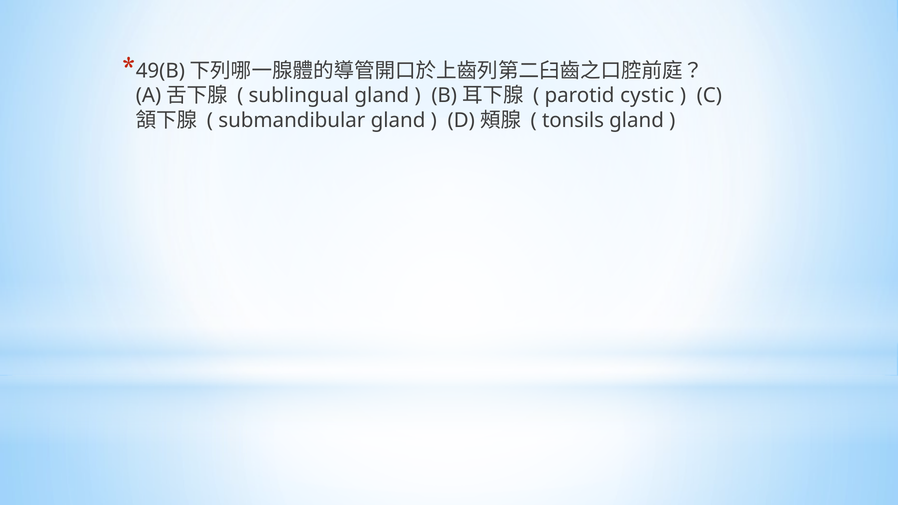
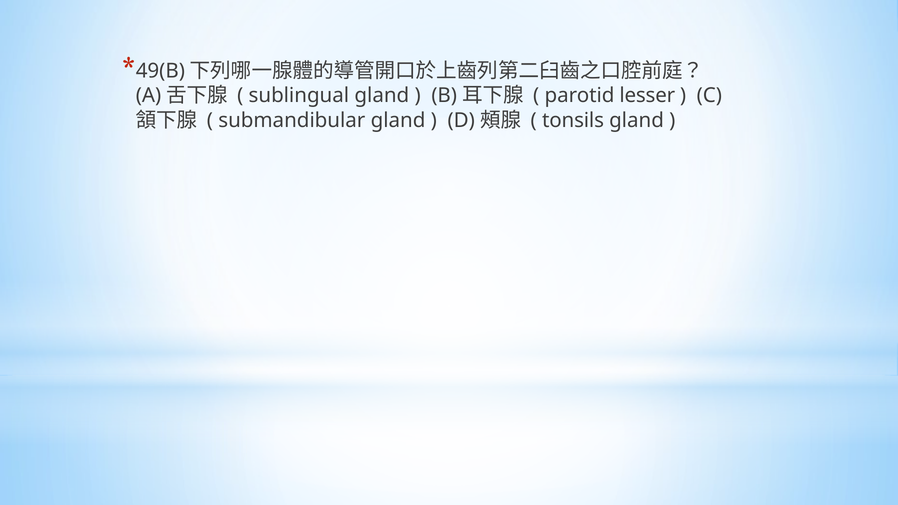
cystic: cystic -> lesser (647, 96)
